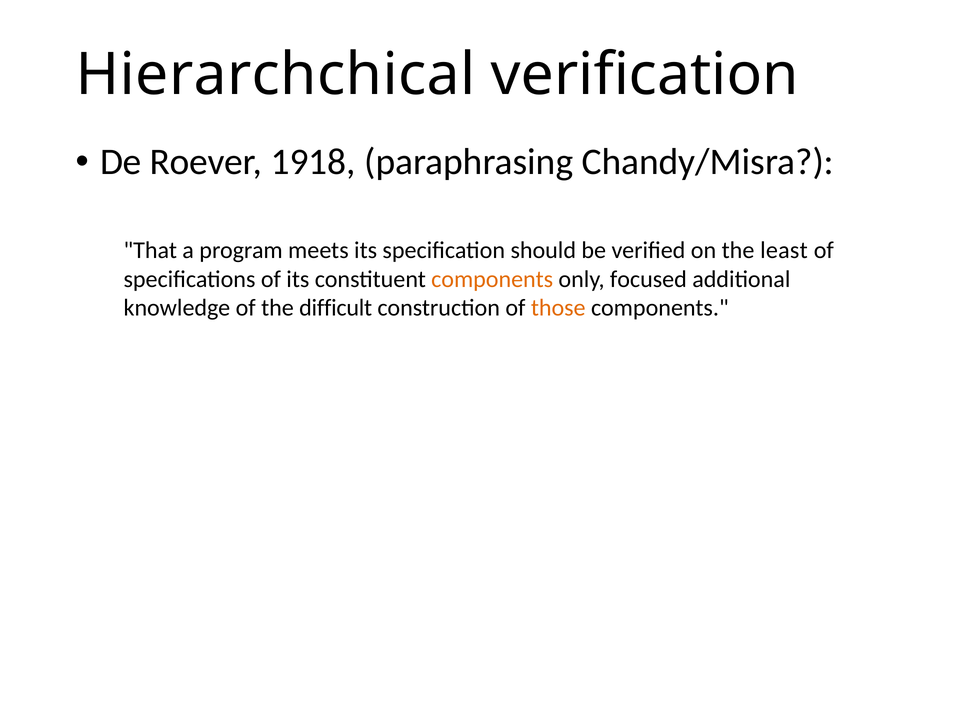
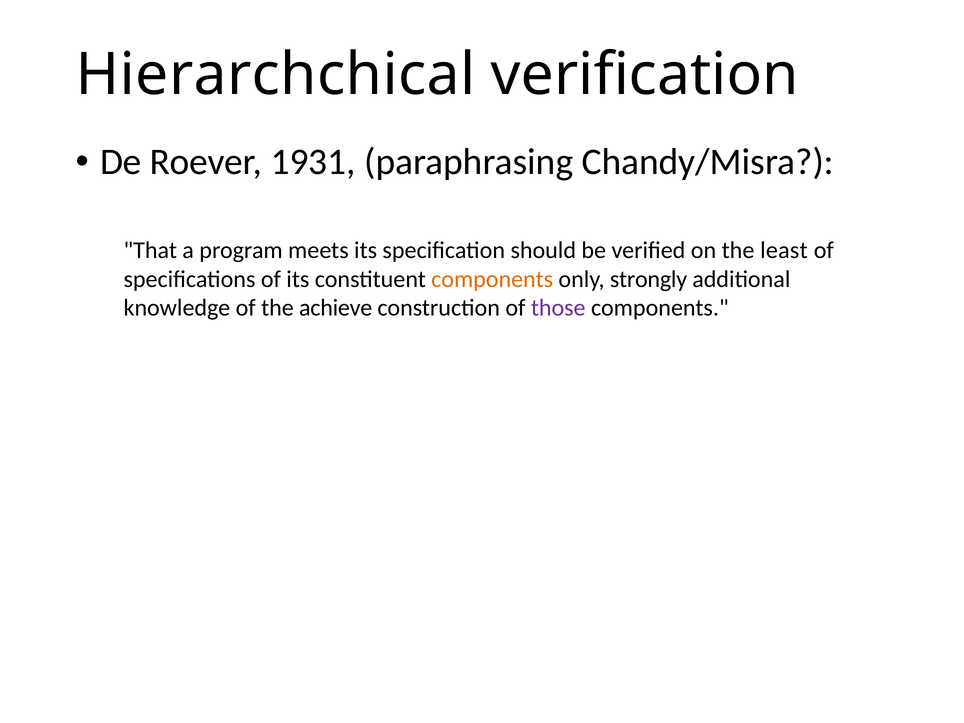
1918: 1918 -> 1931 (313, 162)
focused: focused -> strongly (649, 279)
difficult: difficult -> achieve (336, 308)
those colour: orange -> purple (558, 308)
